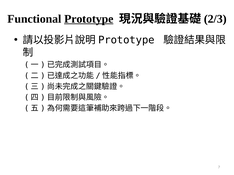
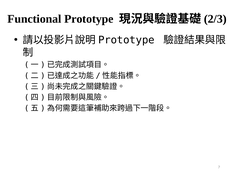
Prototype underline: present -> none (89, 19)
